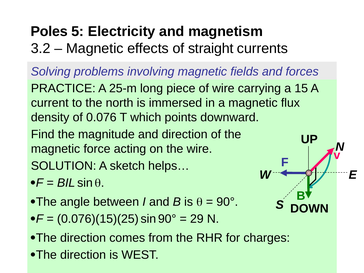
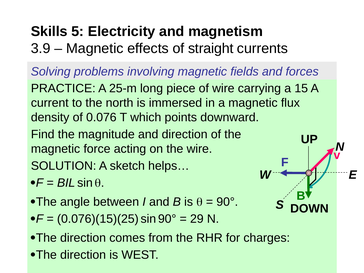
Poles: Poles -> Skills (49, 32)
3.2: 3.2 -> 3.9 (41, 49)
